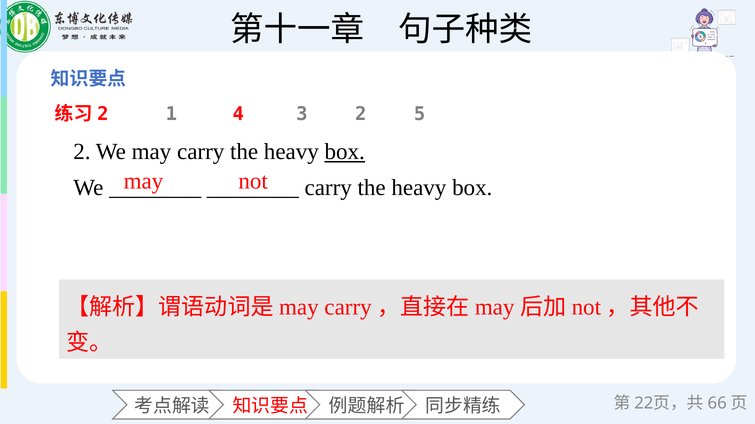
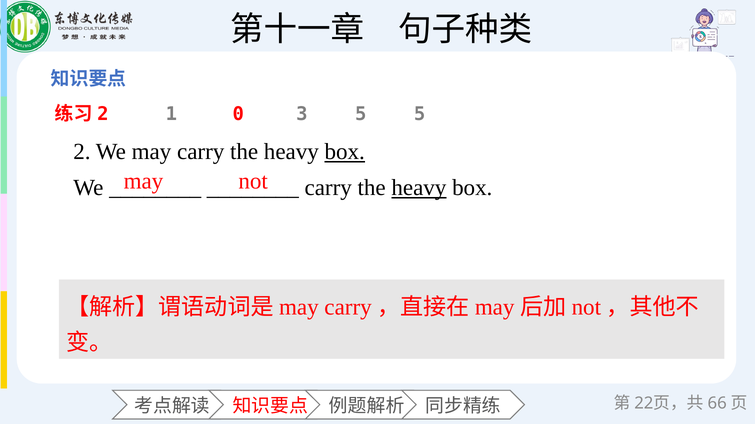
4: 4 -> 0 (238, 114)
3 2: 2 -> 5 (361, 114)
heavy underline: none -> present (419, 188)
